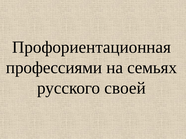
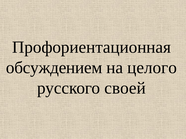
профессиями: профессиями -> обсуждением (54, 68)
семьях: семьях -> целого (152, 68)
